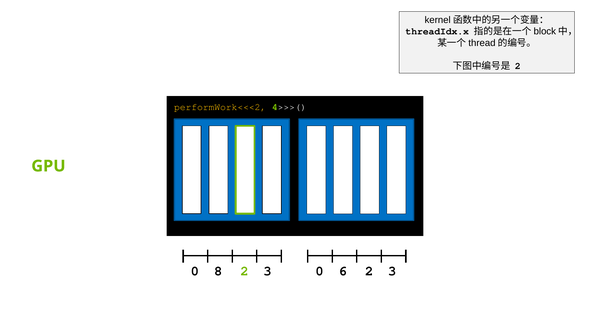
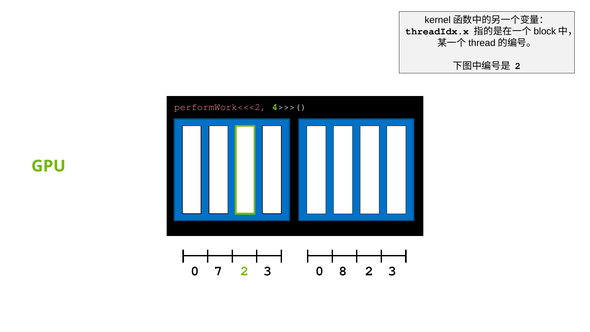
performWork<<<2 colour: yellow -> pink (220, 107)
8: 8 -> 7 (218, 271)
6: 6 -> 8 (343, 271)
